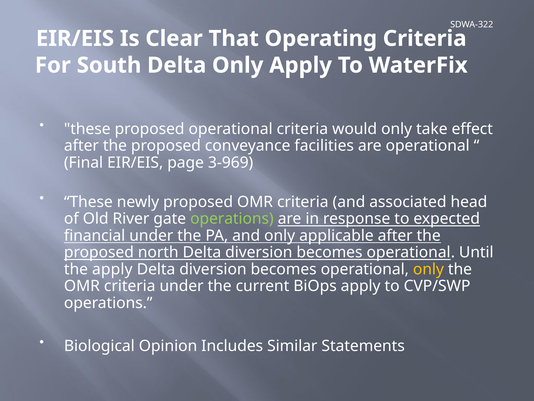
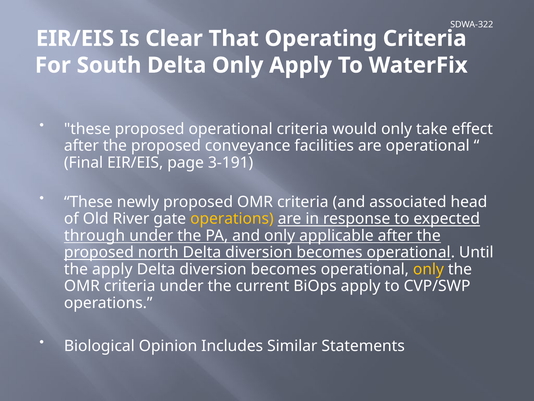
3-969: 3-969 -> 3-191 (231, 162)
operations colour: light green -> yellow (232, 218)
financial: financial -> through (95, 235)
